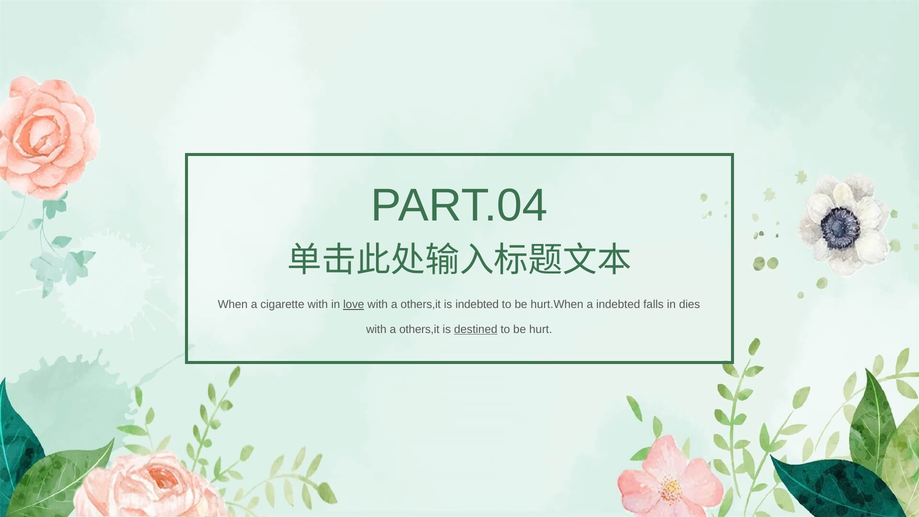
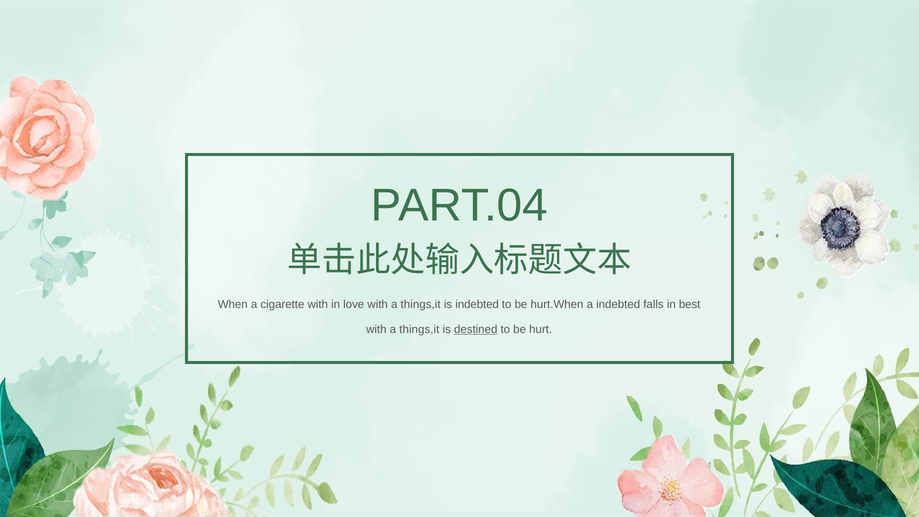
love underline: present -> none (354, 305)
others,it: others,it -> things,it (421, 305)
dies: dies -> best (690, 305)
others,it: others,it -> things,it (419, 329)
